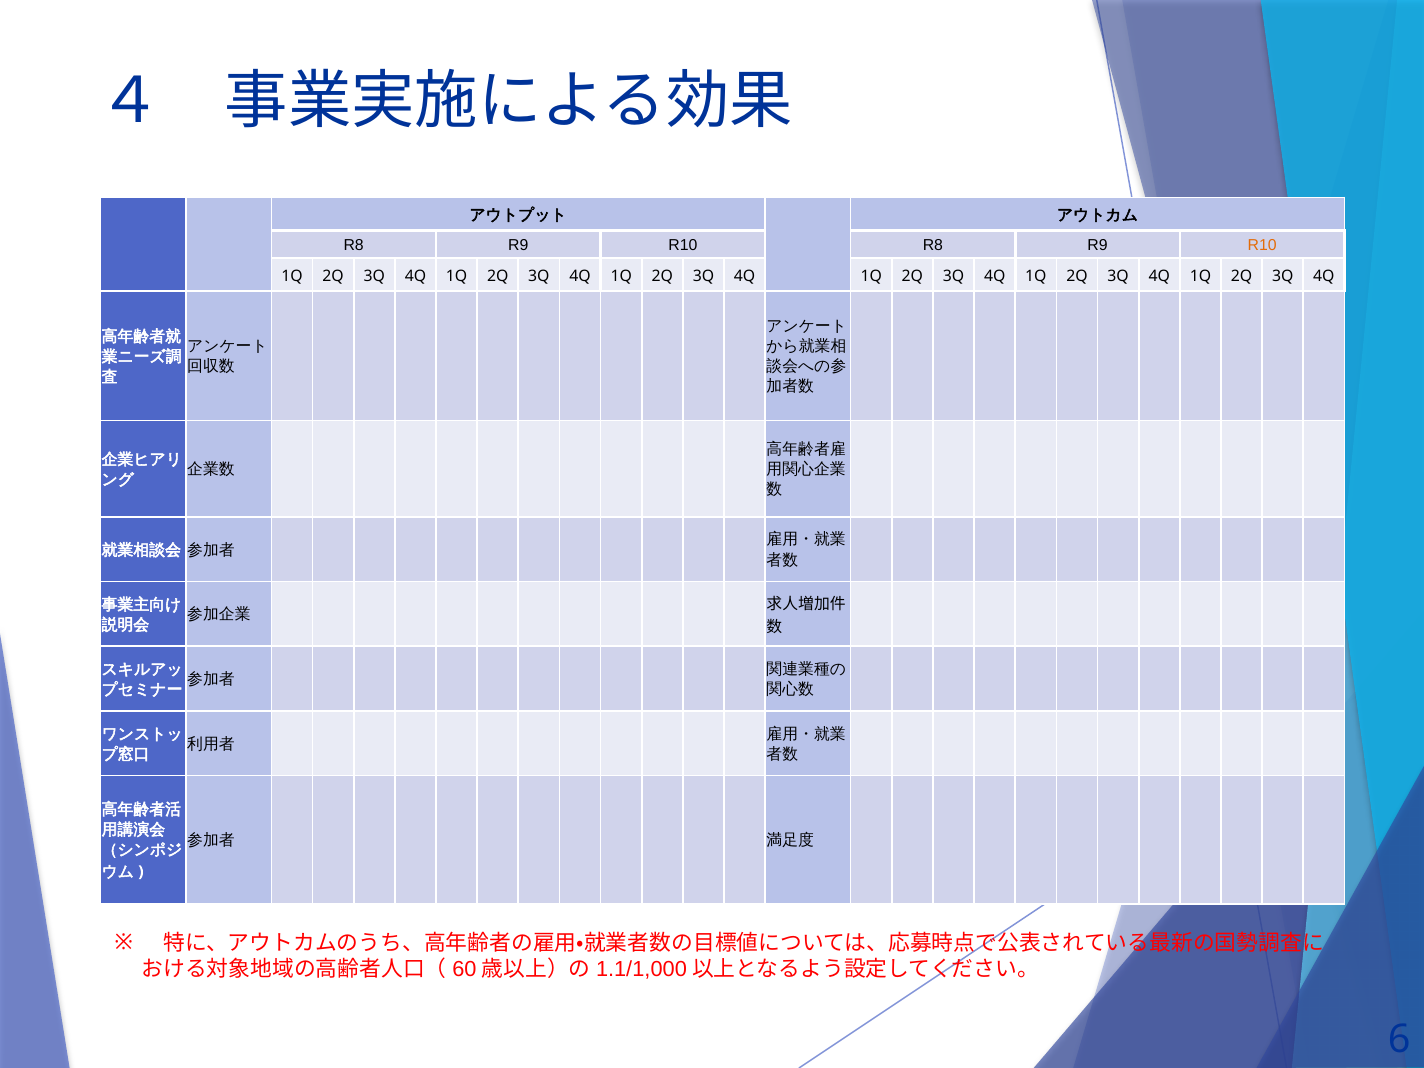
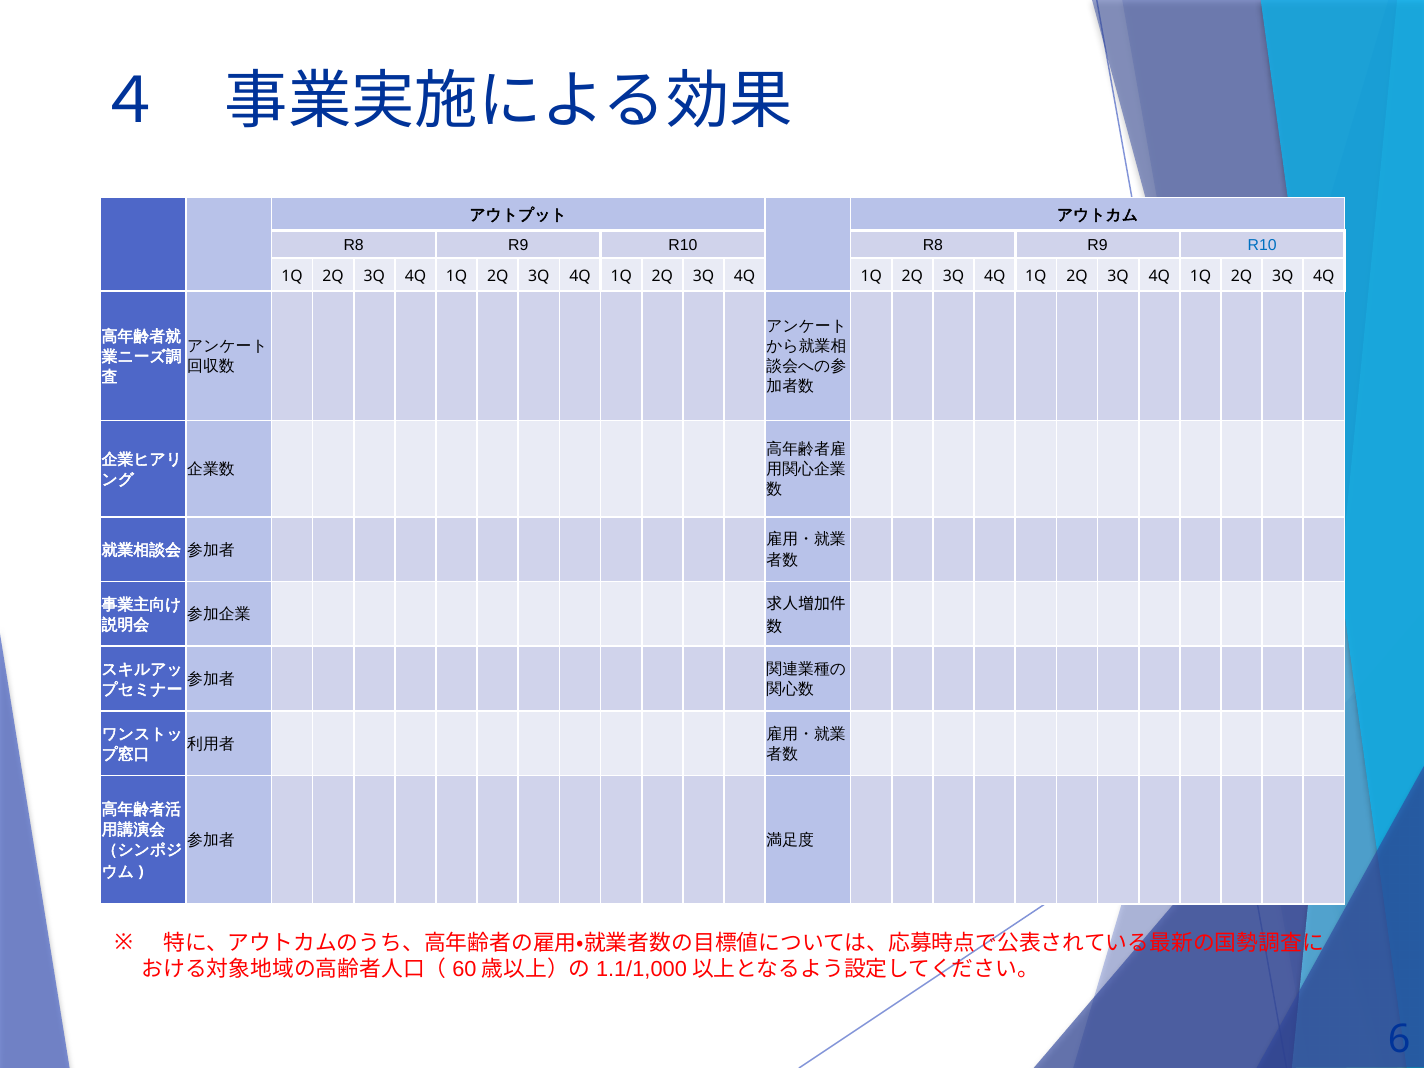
R10 colour: orange -> blue (1262, 245)
